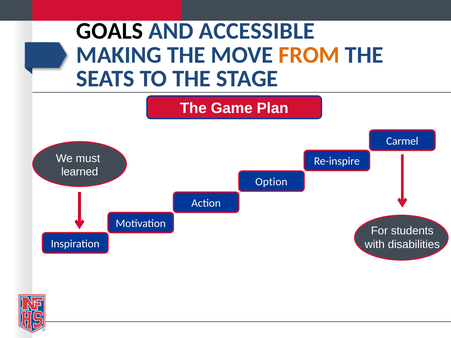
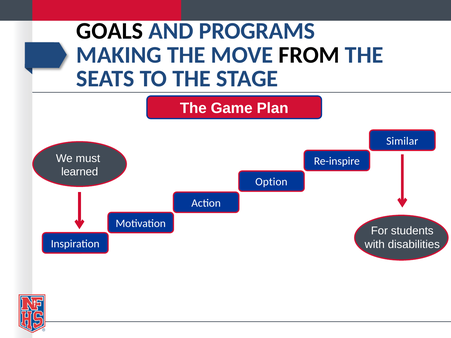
ACCESSIBLE: ACCESSIBLE -> PROGRAMS (257, 31)
FROM colour: orange -> black (309, 55)
Carmel: Carmel -> Similar (402, 141)
